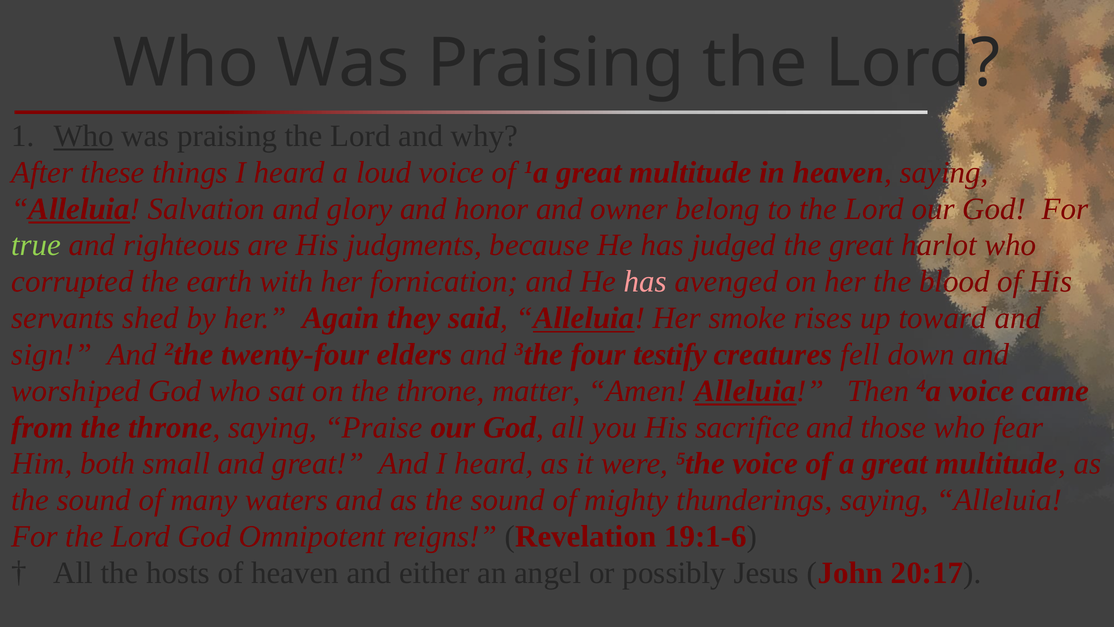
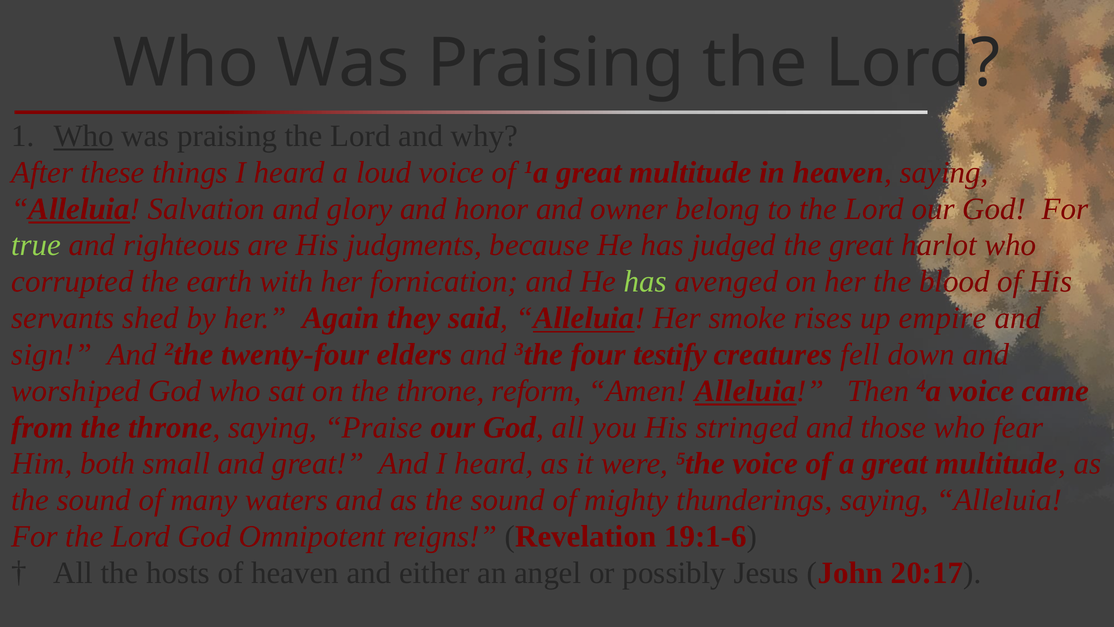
has colour: pink -> light green (645, 281)
toward: toward -> empire (943, 318)
matter: matter -> reform (537, 391)
sacrifice: sacrifice -> stringed (747, 427)
